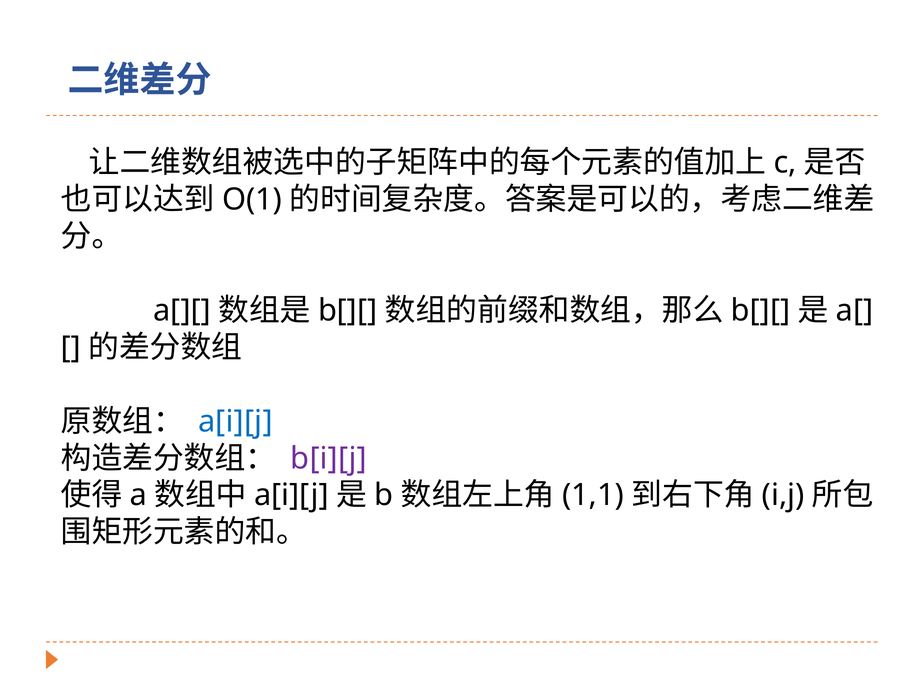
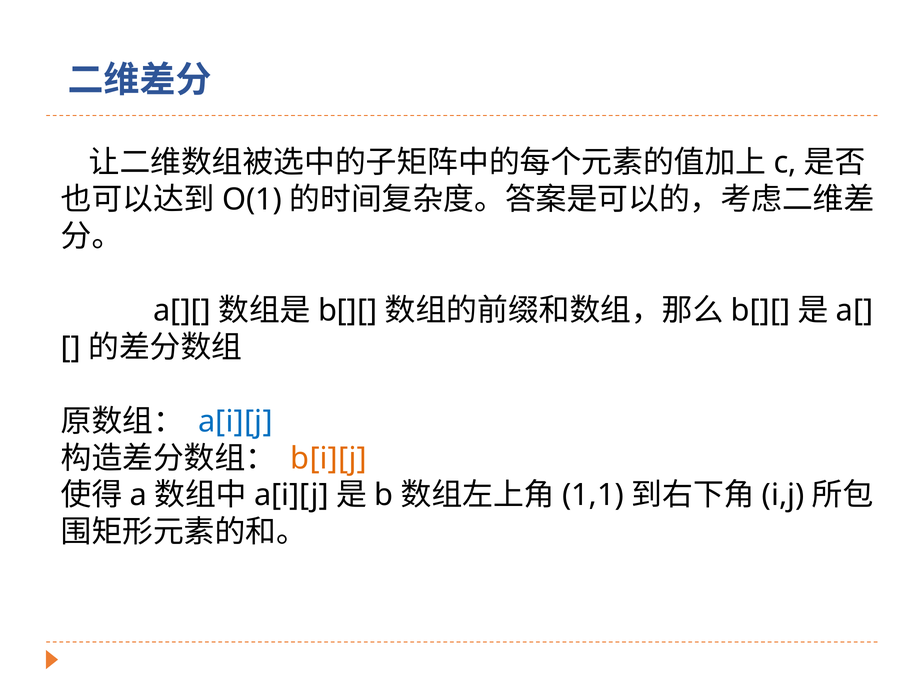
b[i][j colour: purple -> orange (329, 458)
